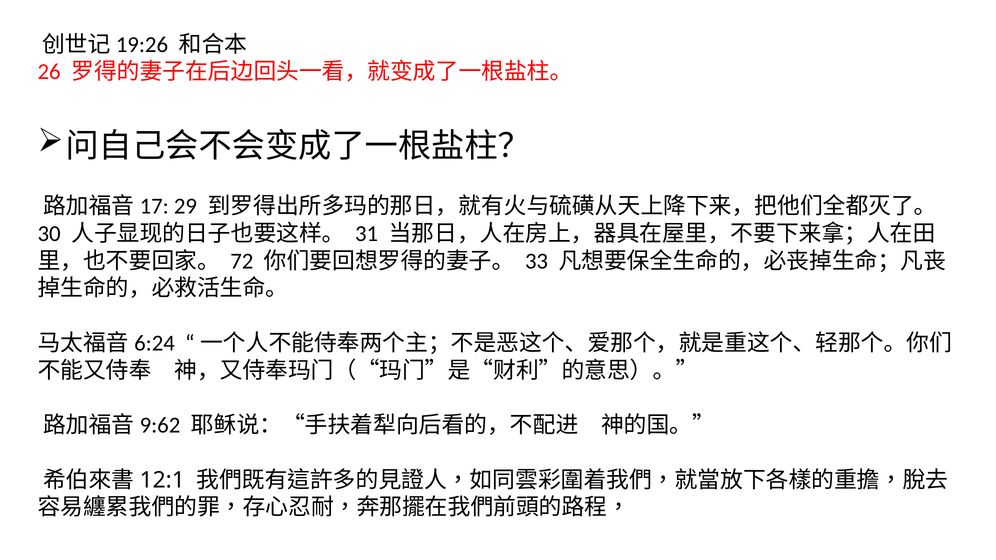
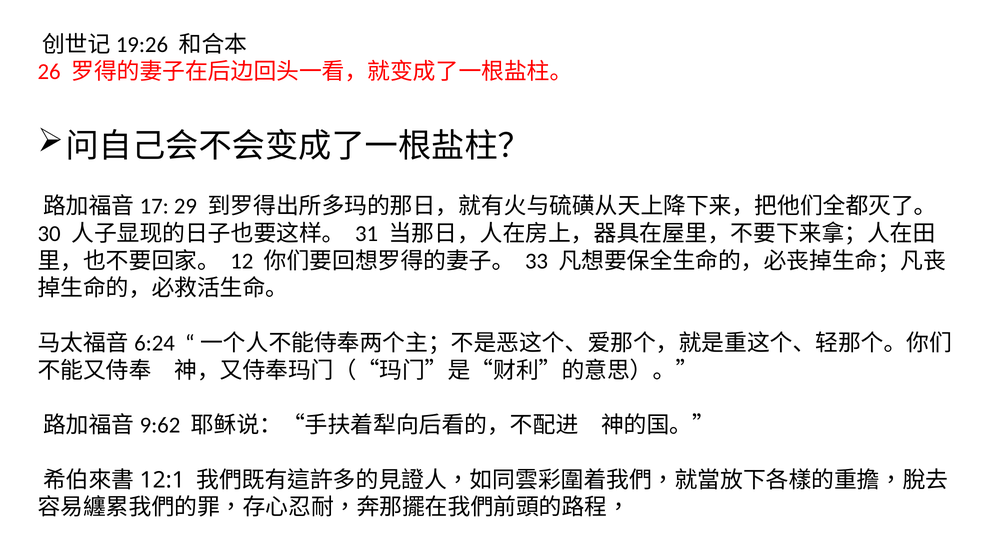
72: 72 -> 12 (242, 261)
